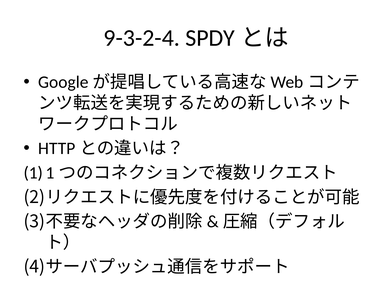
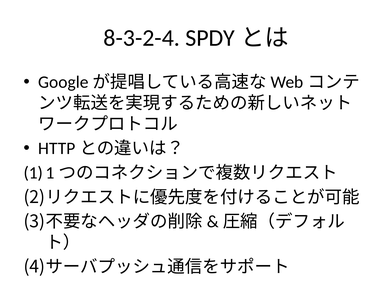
9-3-2-4: 9-3-2-4 -> 8-3-2-4 (142, 38)
